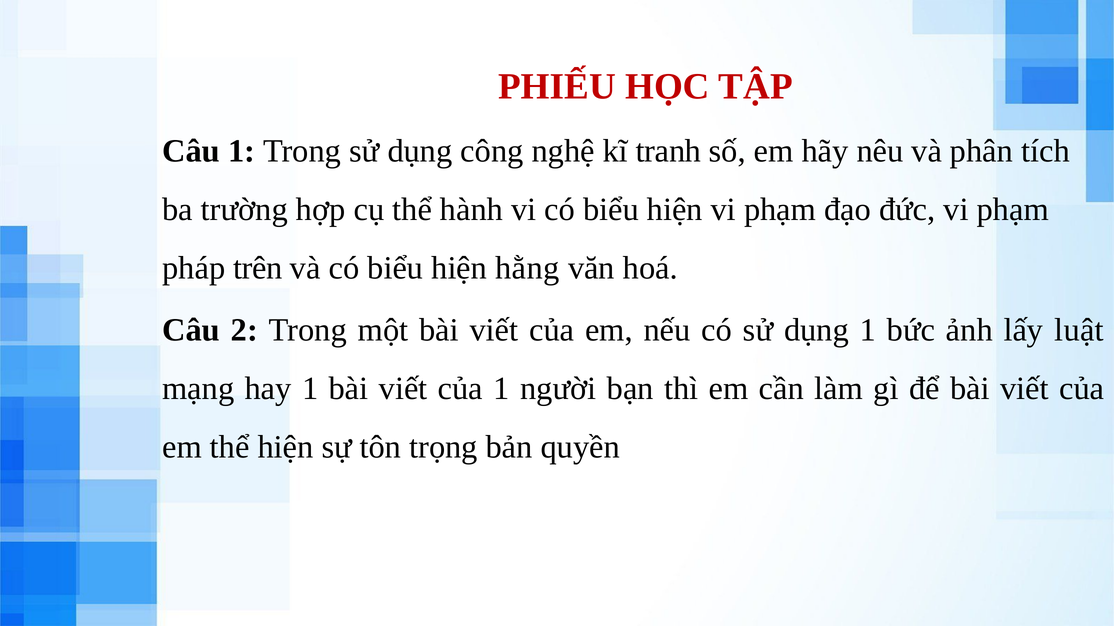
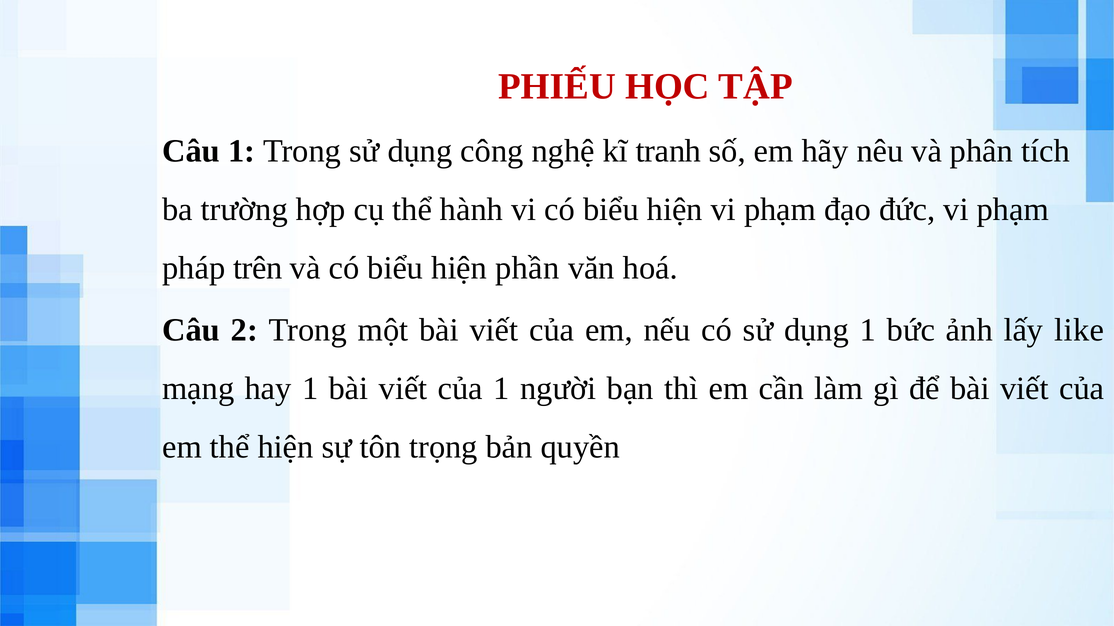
hằng: hằng -> phần (527, 268)
luật: luật -> like (1079, 330)
